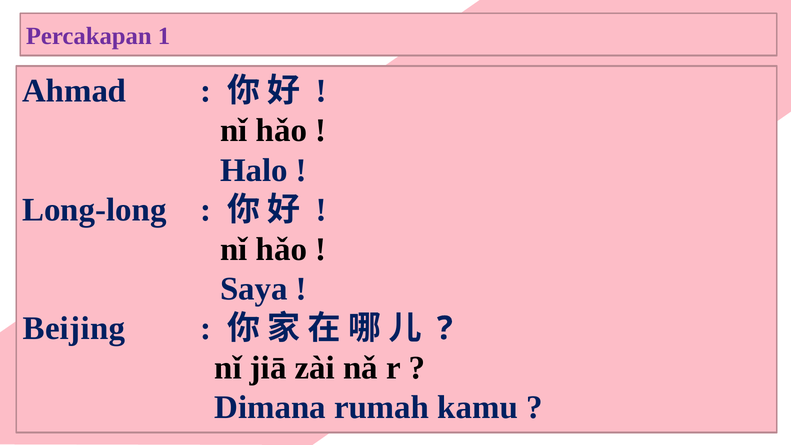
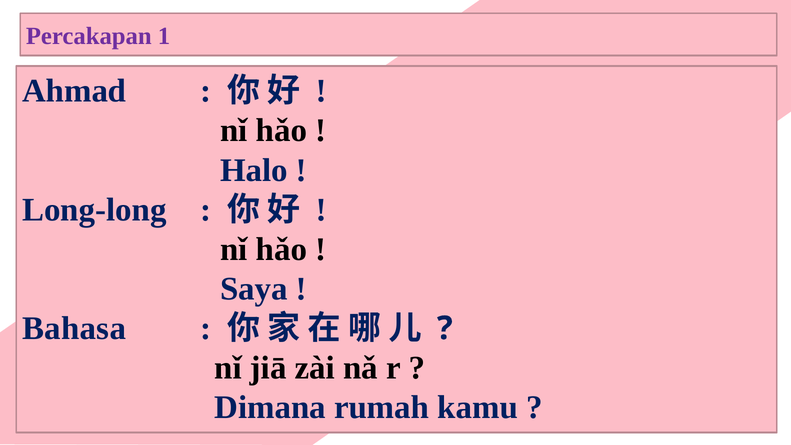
Beijing: Beijing -> Bahasa (74, 328)
